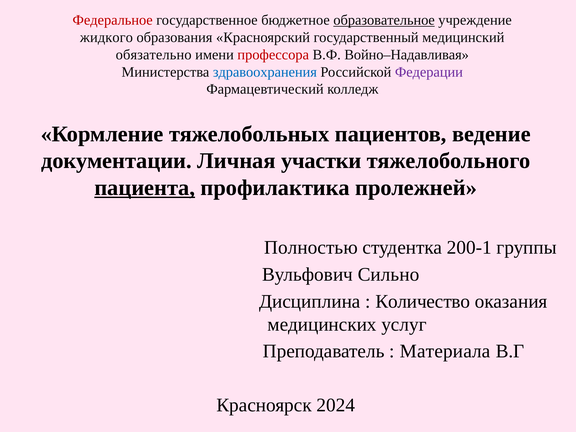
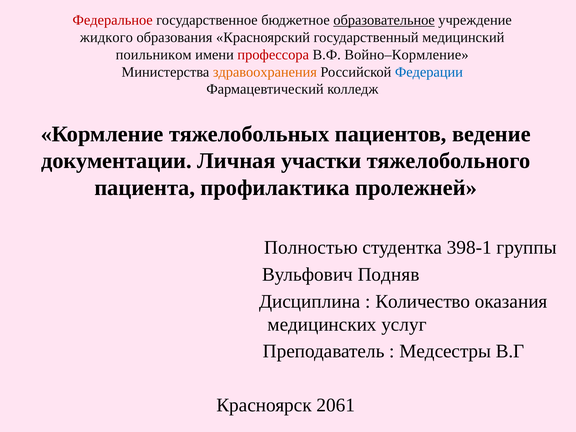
обязательно: обязательно -> поильником (154, 55)
Войно–Надавливая: Войно–Надавливая -> Войно–Кормление (407, 55)
здравоохранения colour: blue -> orange (265, 72)
Федерации colour: purple -> blue (429, 72)
пациента underline: present -> none (145, 188)
200-1: 200-1 -> 398-1 (469, 248)
Сильно: Сильно -> Подняв (389, 274)
Материала: Материала -> Медсестры (445, 351)
2024: 2024 -> 2061 (336, 405)
